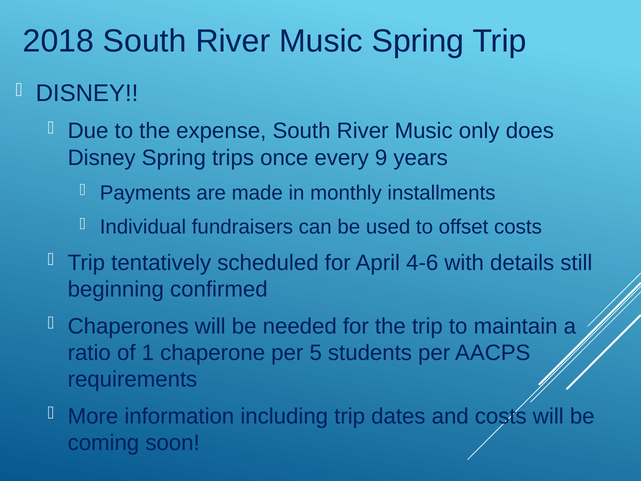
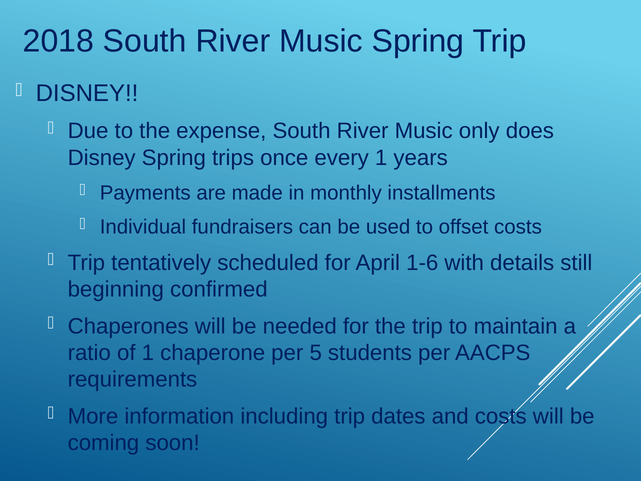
every 9: 9 -> 1 (381, 158)
4-6: 4-6 -> 1-6 (422, 263)
